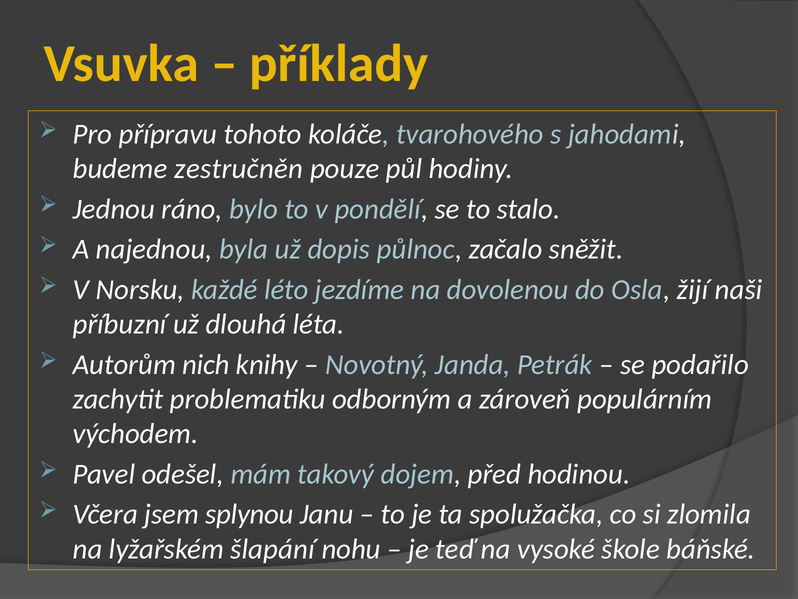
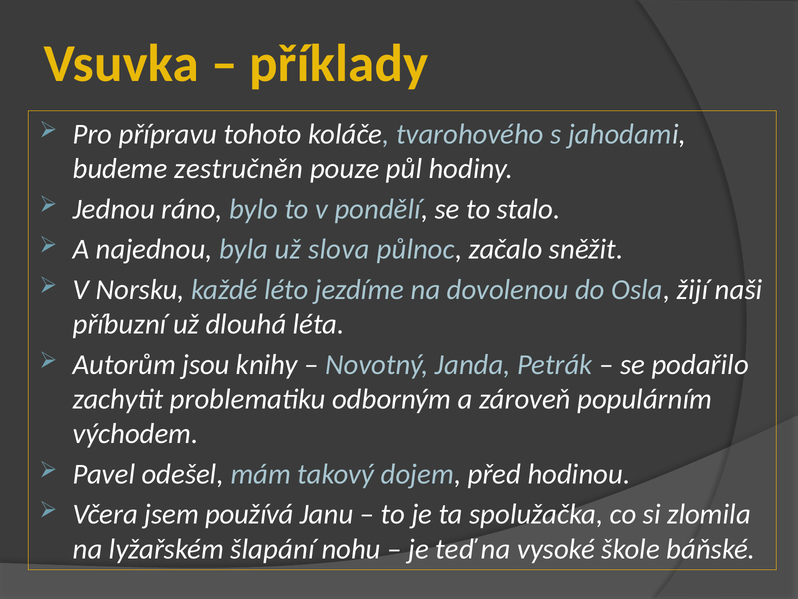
dopis: dopis -> slova (339, 249)
nich: nich -> jsou (206, 364)
splynou: splynou -> používá (250, 514)
